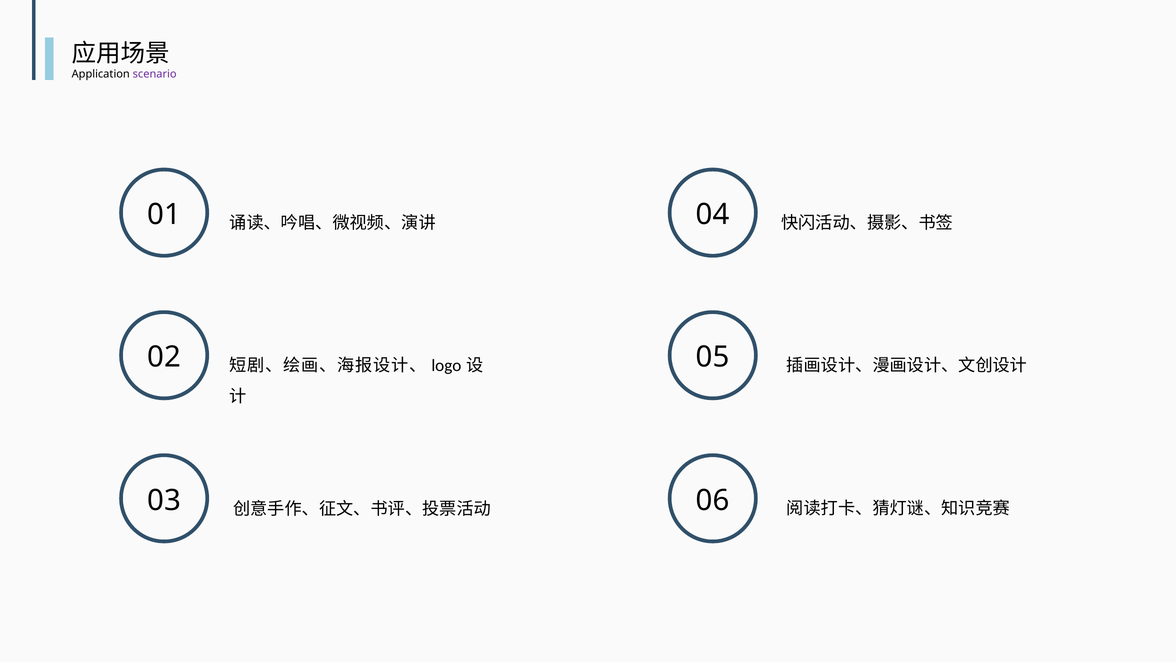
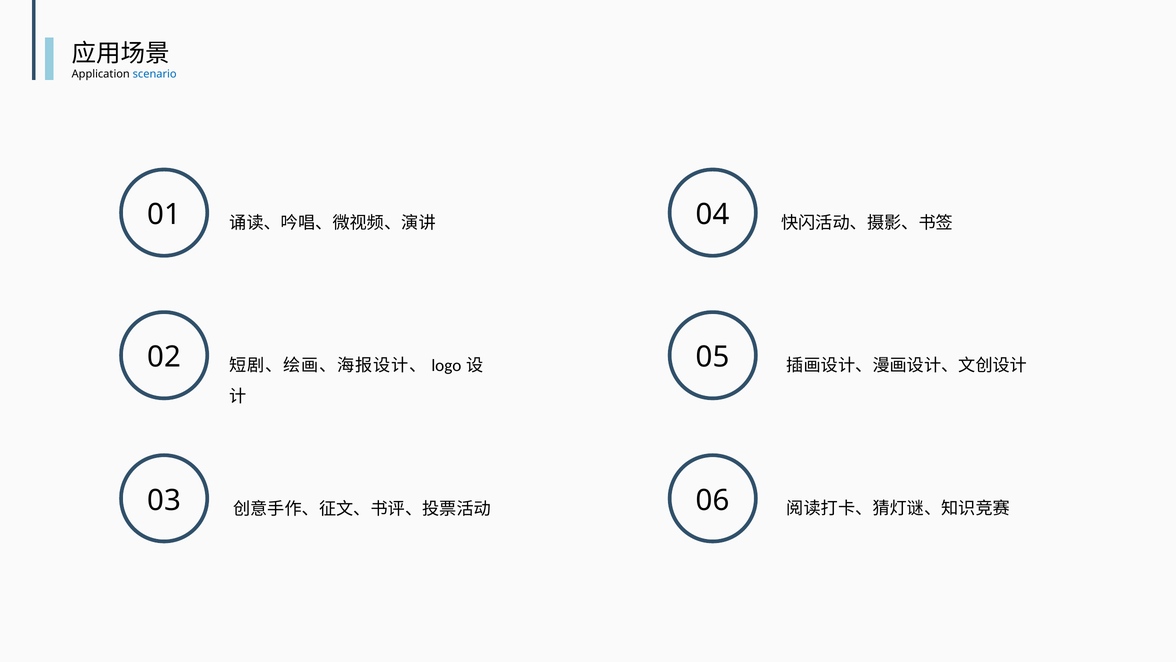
scenario colour: purple -> blue (155, 74)
